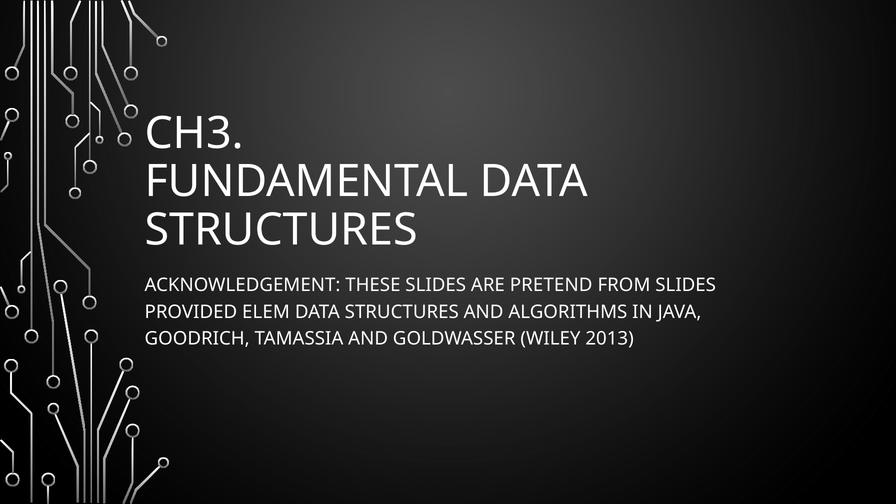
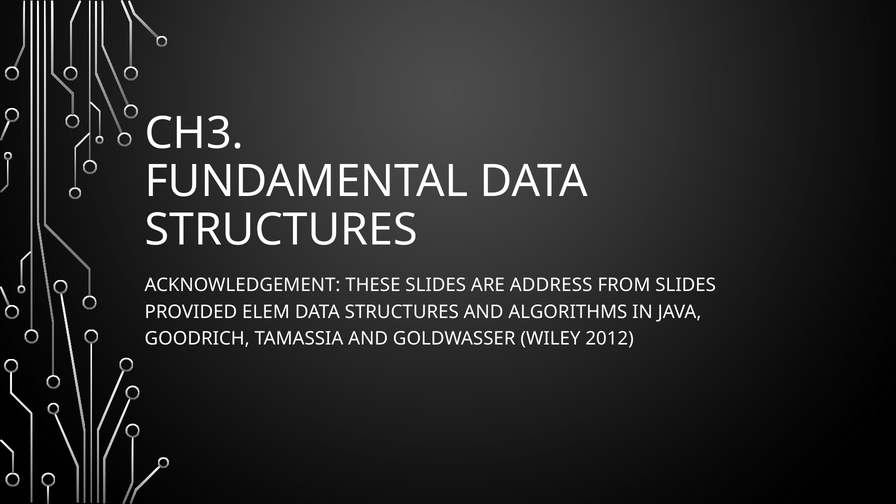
PRETEND: PRETEND -> ADDRESS (551, 285)
2013: 2013 -> 2012 (610, 339)
